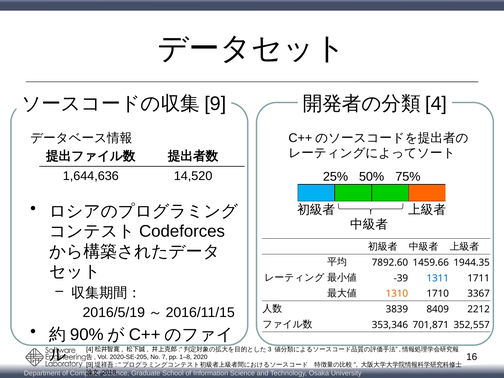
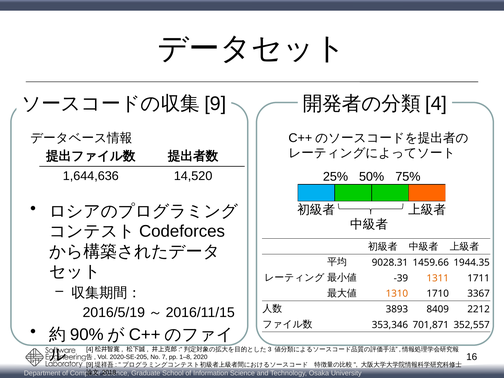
7892.60: 7892.60 -> 9028.31 (390, 263)
1311 colour: blue -> orange (438, 278)
3839: 3839 -> 3893 (397, 309)
